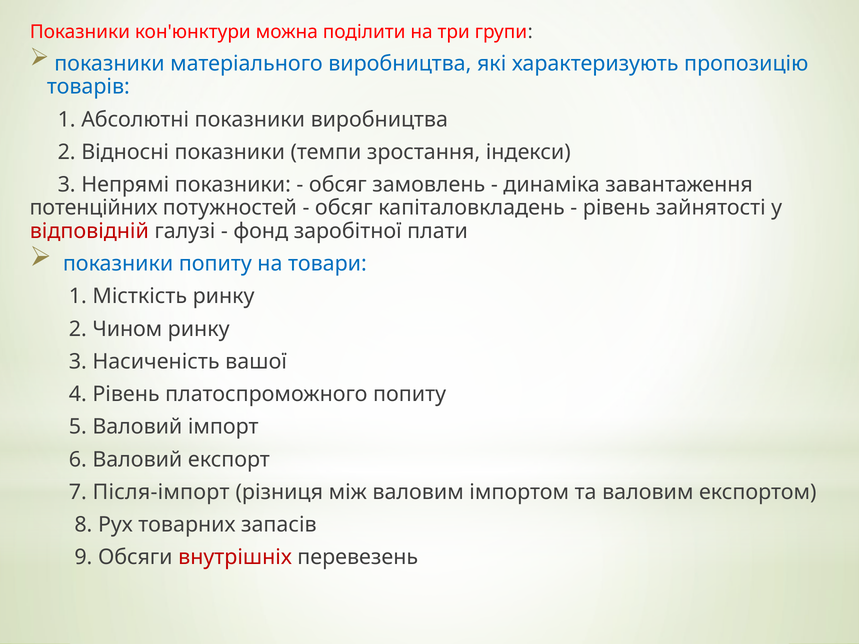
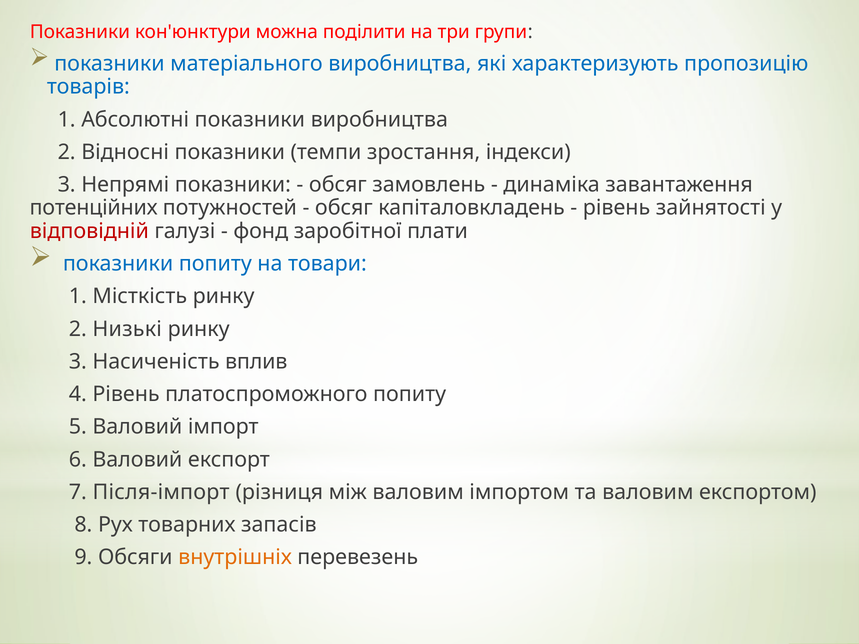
Чином: Чином -> Низькі (127, 329)
вашої: вашої -> вплив (256, 362)
внутрішніх colour: red -> orange (235, 558)
